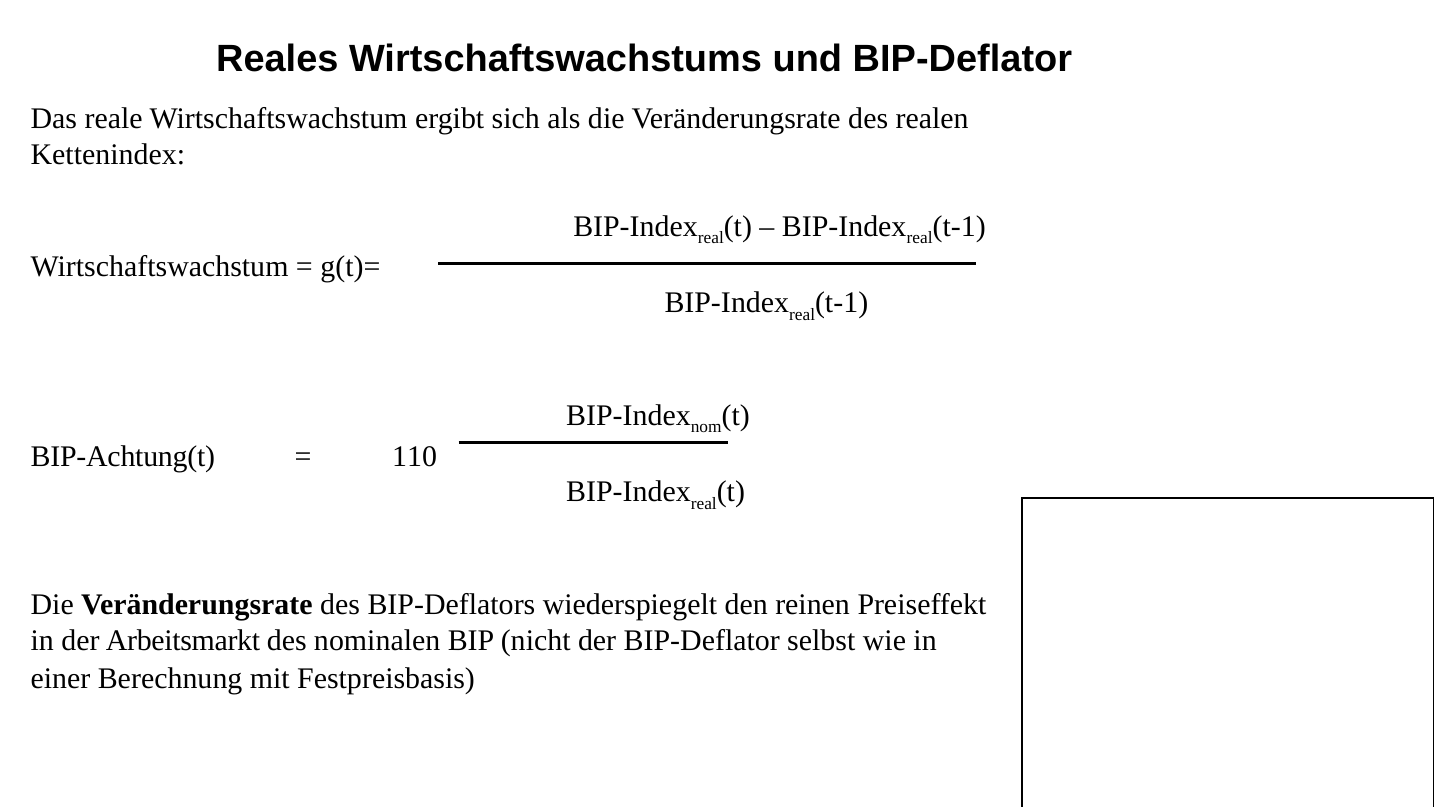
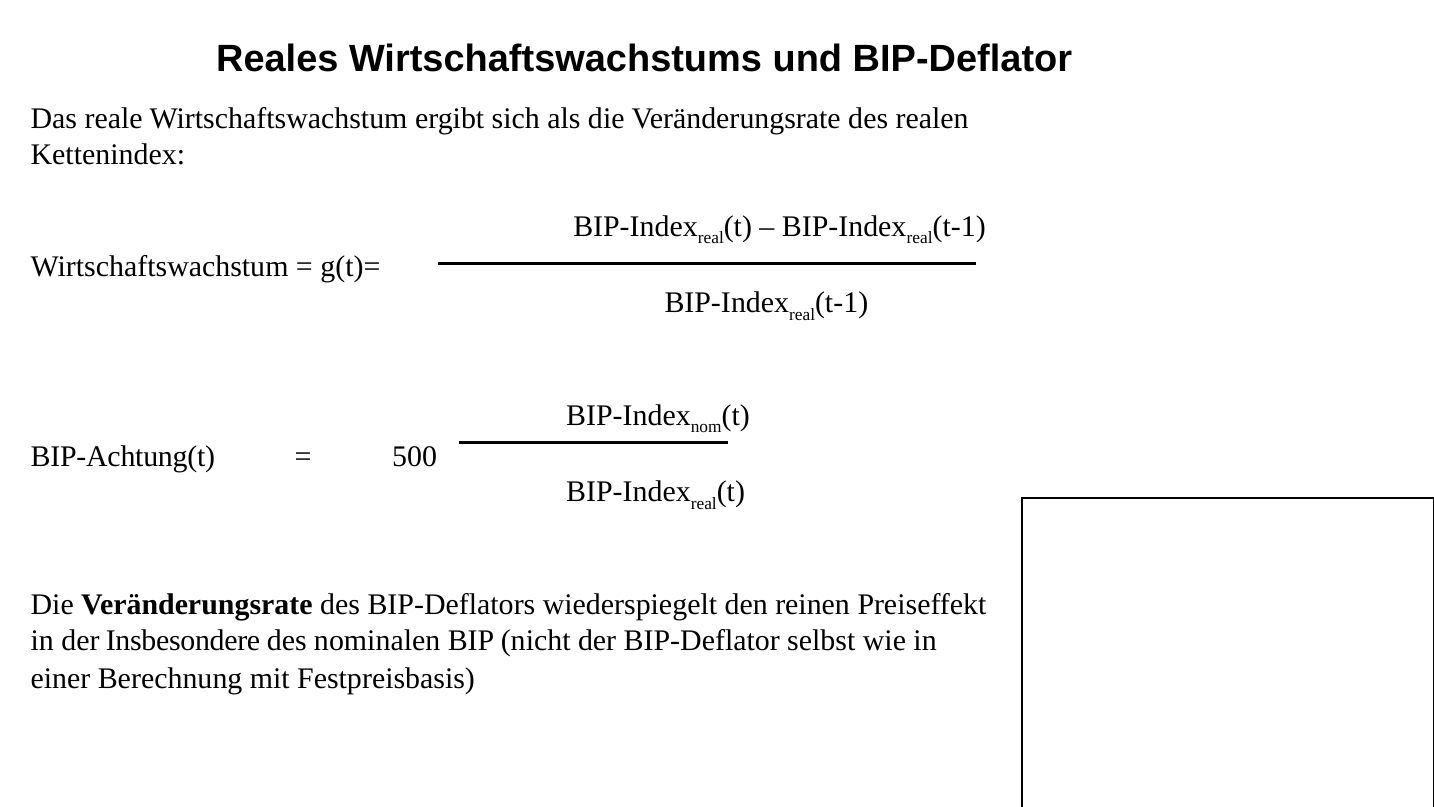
110: 110 -> 500 (415, 456)
Arbeitsmarkt: Arbeitsmarkt -> Insbesondere (183, 640)
